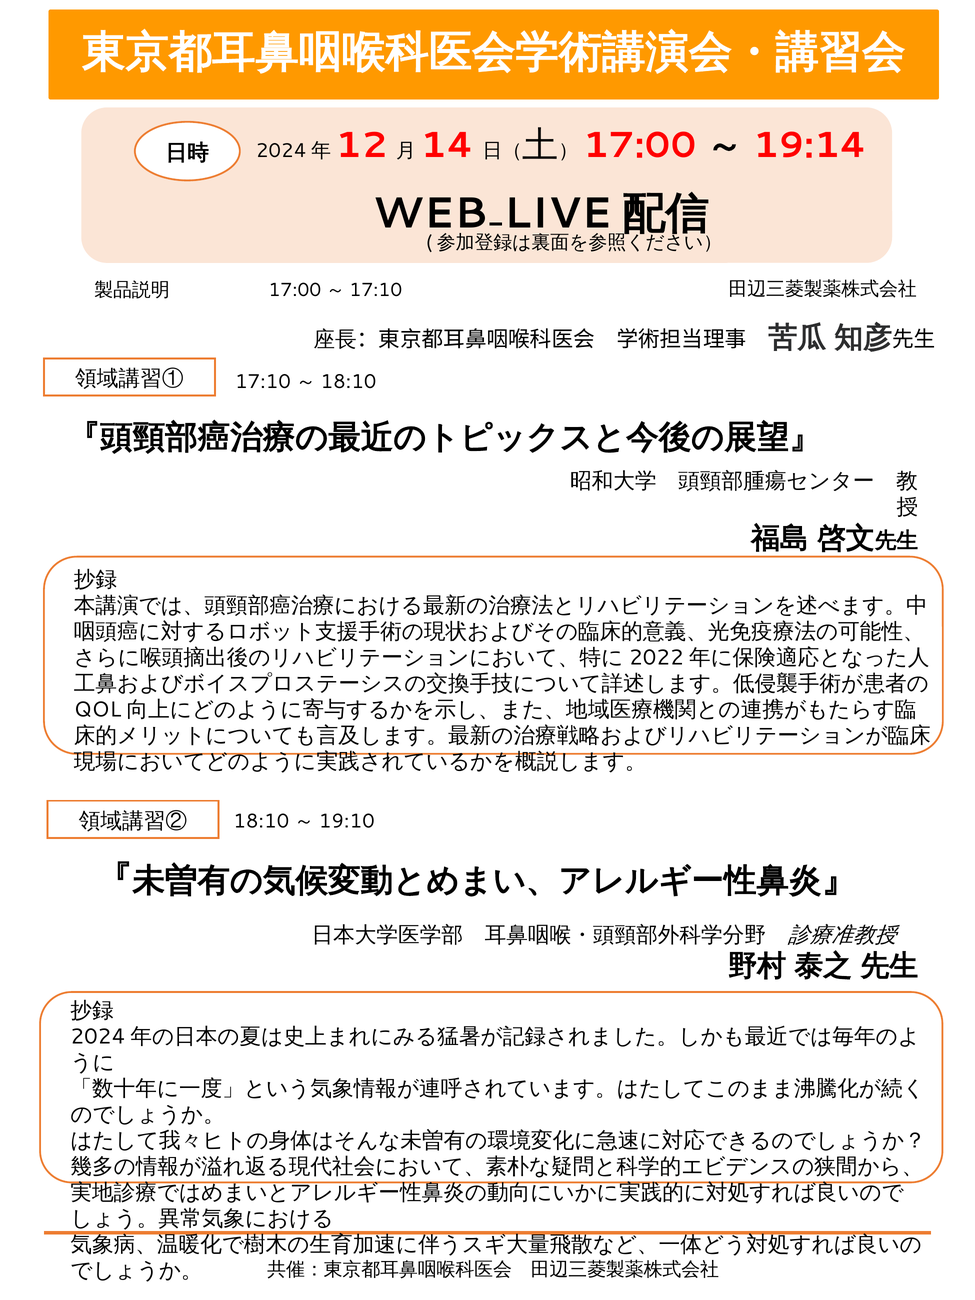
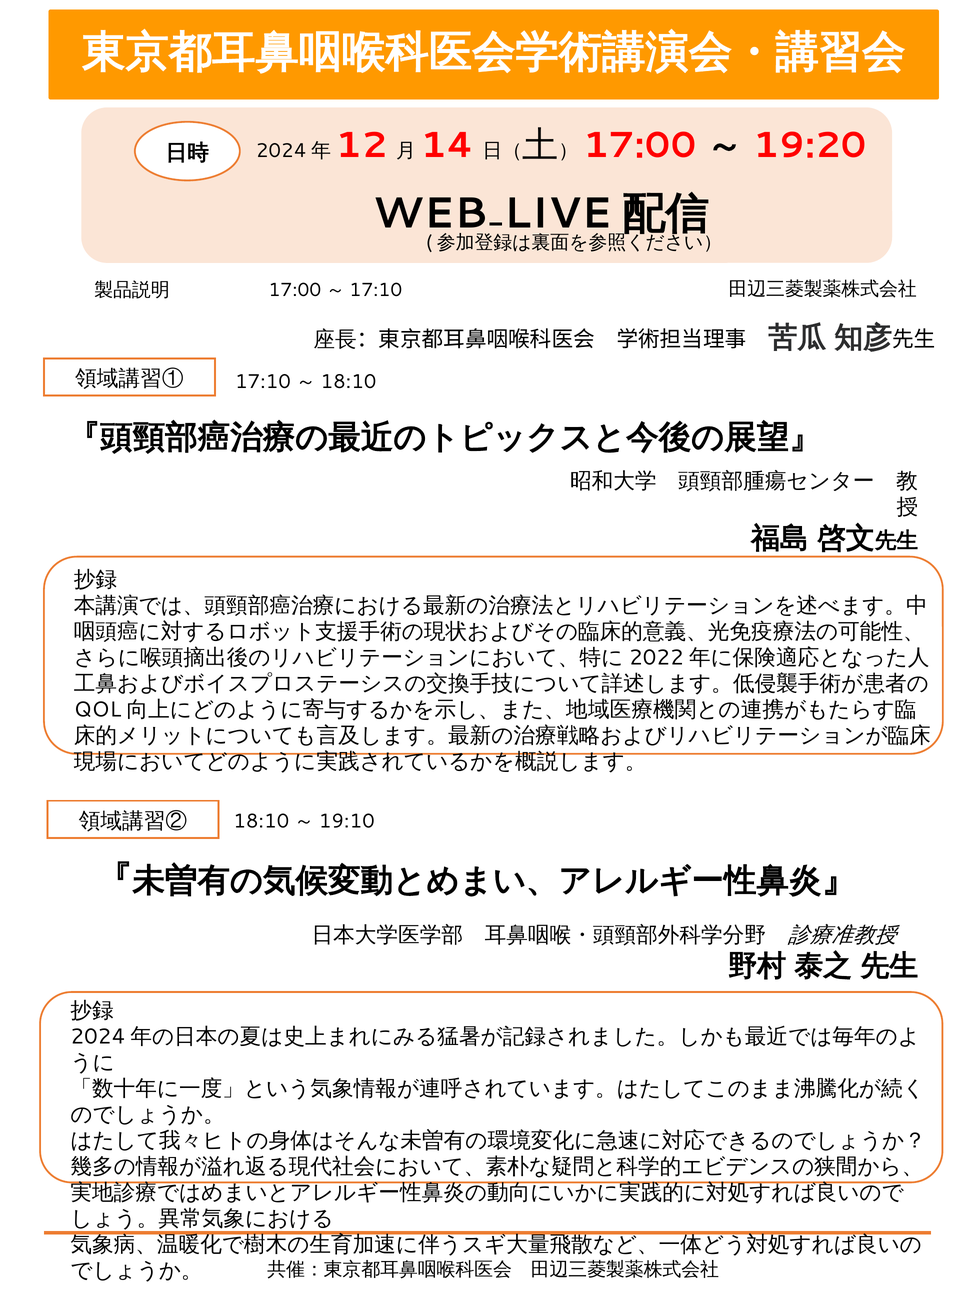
19:14: 19:14 -> 19:20 (810, 145)
